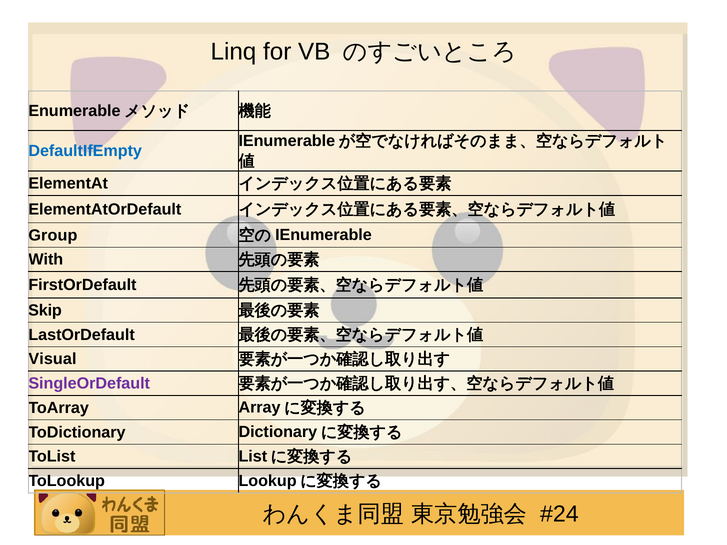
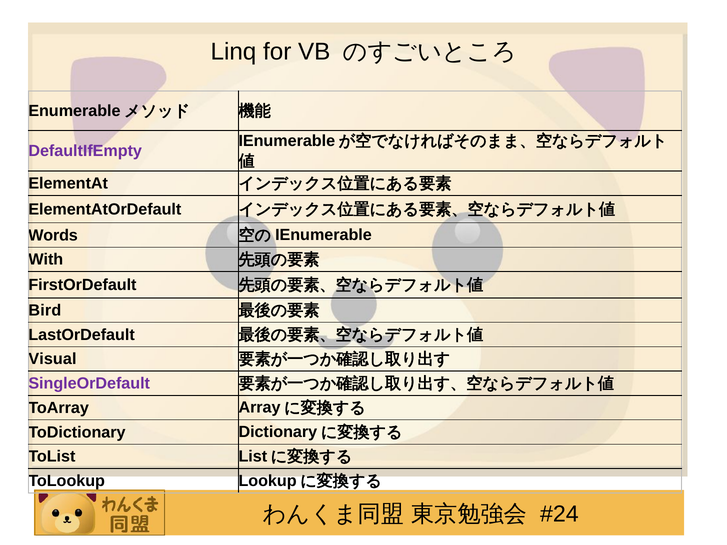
DefaultIfEmpty colour: blue -> purple (85, 151)
Group: Group -> Words (53, 235)
Skip: Skip -> Bird (45, 310)
